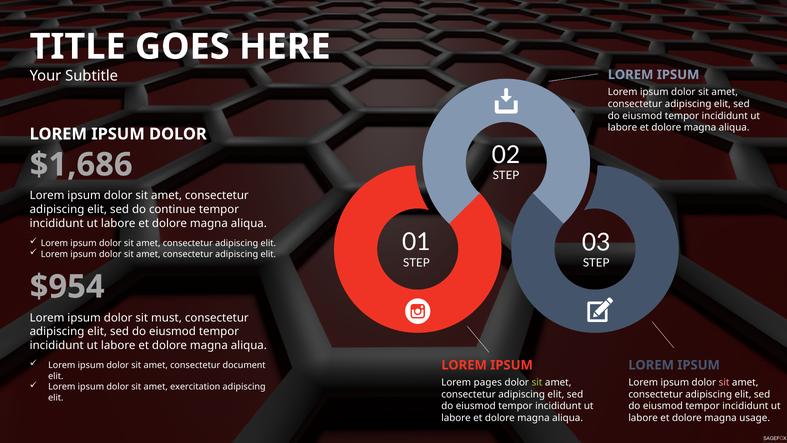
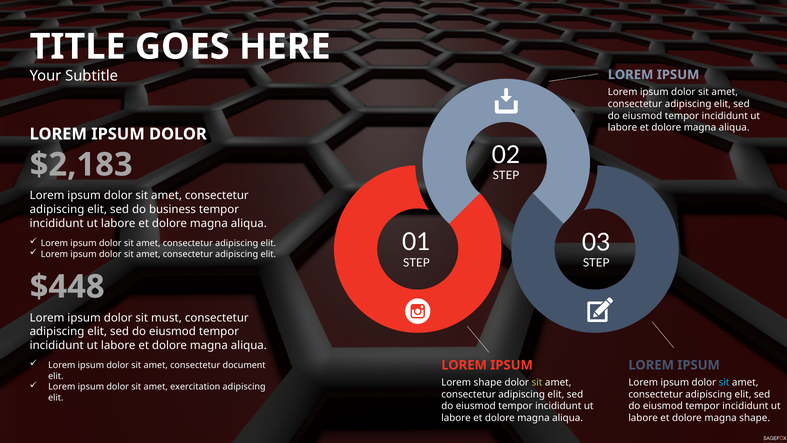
$1,686: $1,686 -> $2,183 (81, 165)
continue: continue -> business (172, 209)
$954: $954 -> $448 (67, 287)
Lorem pages: pages -> shape (488, 382)
sit colour: pink -> light blue (724, 382)
magna usage: usage -> shape (755, 418)
